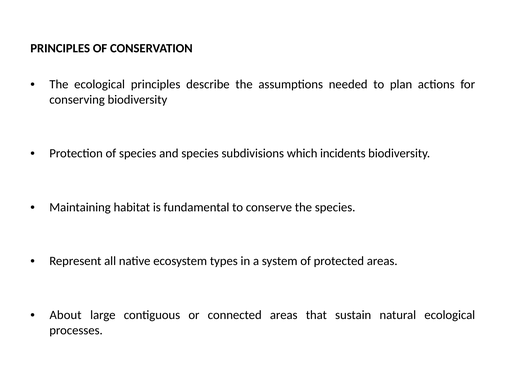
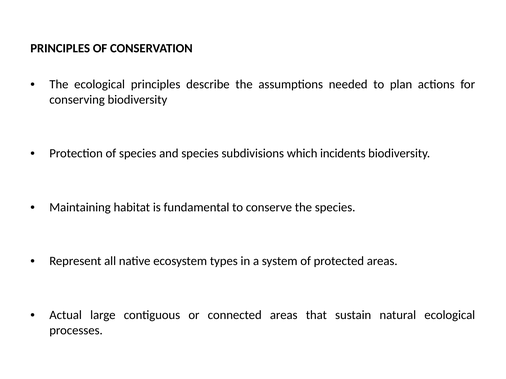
About: About -> Actual (66, 315)
